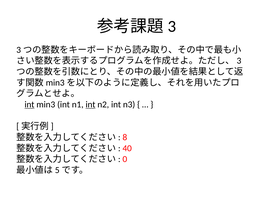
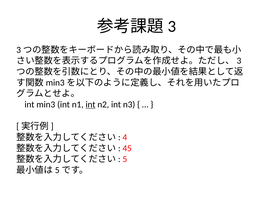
int underline: present -> none (29, 104)
8: 8 -> 4 (125, 137)
40: 40 -> 45 (127, 148)
0: 0 -> 5 (125, 159)
